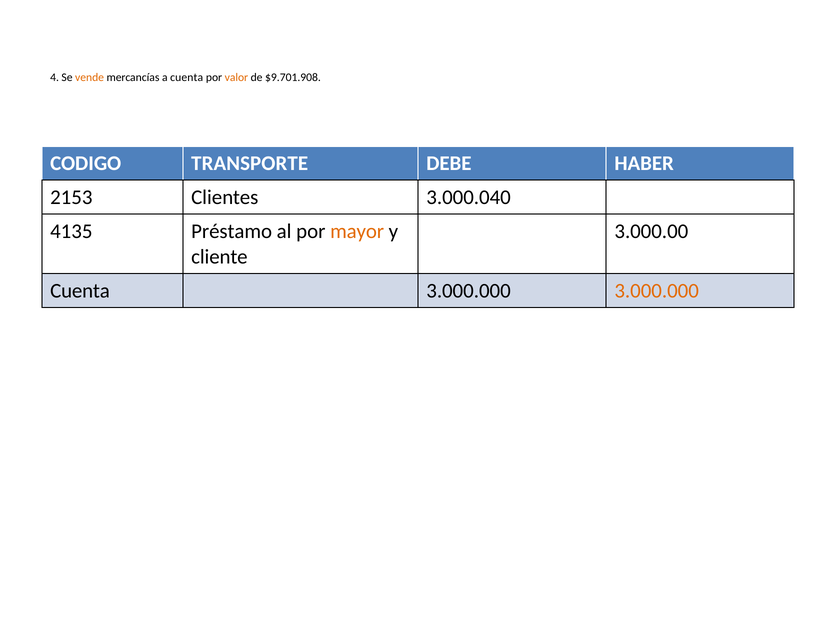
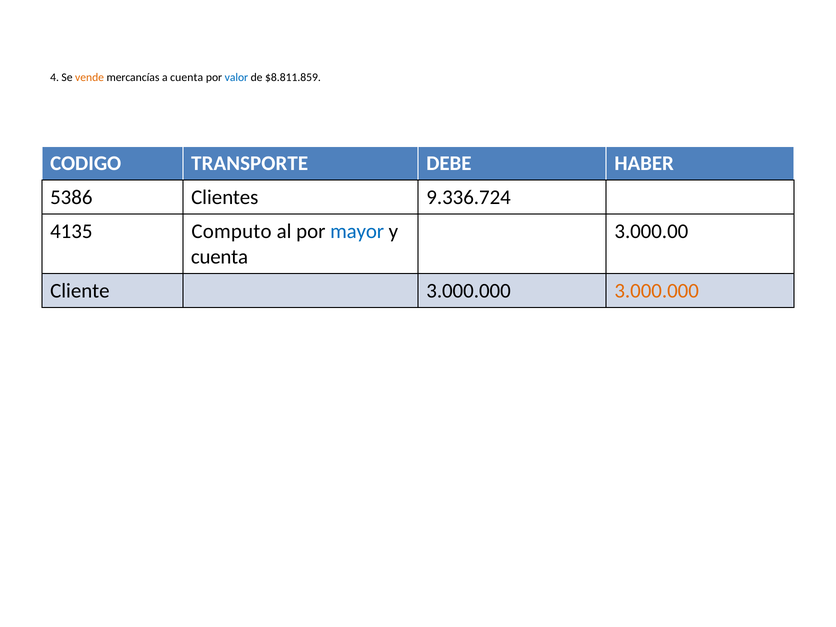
valor colour: orange -> blue (236, 77)
$9.701.908: $9.701.908 -> $8.811.859 (293, 77)
2153: 2153 -> 5386 (71, 197)
3.000.040: 3.000.040 -> 9.336.724 (469, 197)
Préstamo: Préstamo -> Computo (232, 231)
mayor colour: orange -> blue (357, 231)
cliente: cliente -> cuenta (219, 257)
Cuenta: Cuenta -> Cliente (80, 291)
